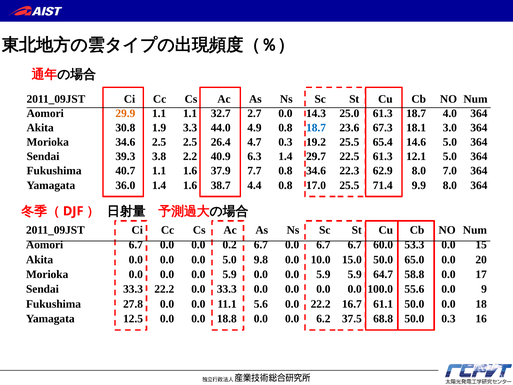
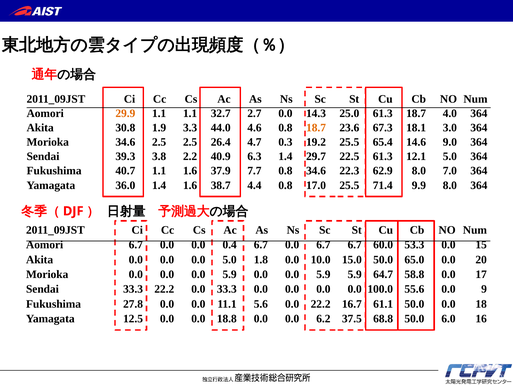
4.9: 4.9 -> 4.6 (254, 128)
18.7 colour: blue -> orange (316, 128)
14.6 5.0: 5.0 -> 9.0 (450, 142)
0.2: 0.2 -> 0.4 (230, 245)
9.8: 9.8 -> 1.8 (261, 259)
50.0 0.3: 0.3 -> 6.0 (448, 319)
